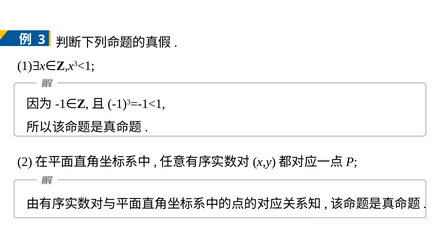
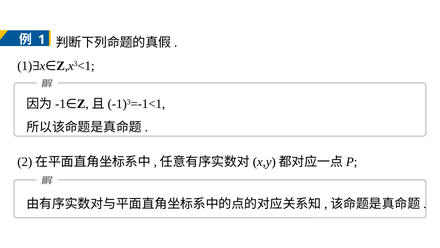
3: 3 -> 1 (42, 40)
